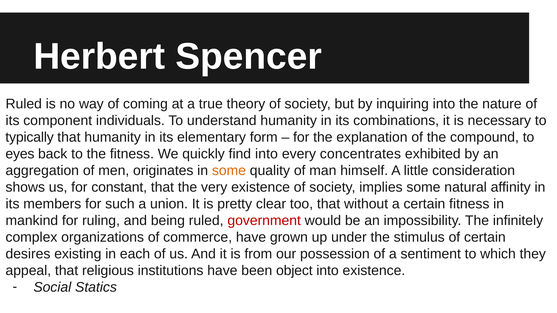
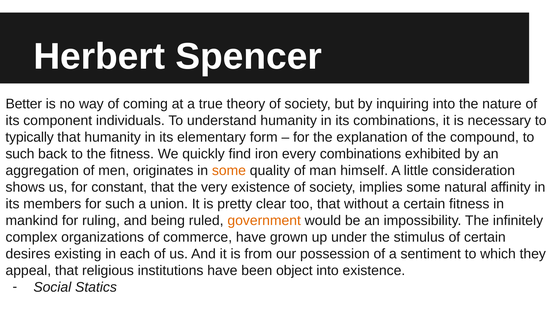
Ruled: Ruled -> Better (24, 104)
eyes: eyes -> such (20, 154)
find into: into -> iron (267, 154)
every concentrates: concentrates -> combinations (361, 154)
government colour: red -> orange (264, 221)
